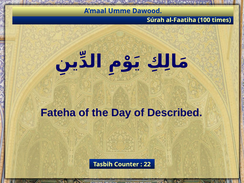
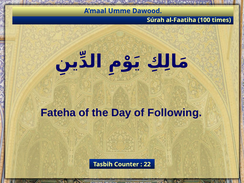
Described: Described -> Following (175, 113)
